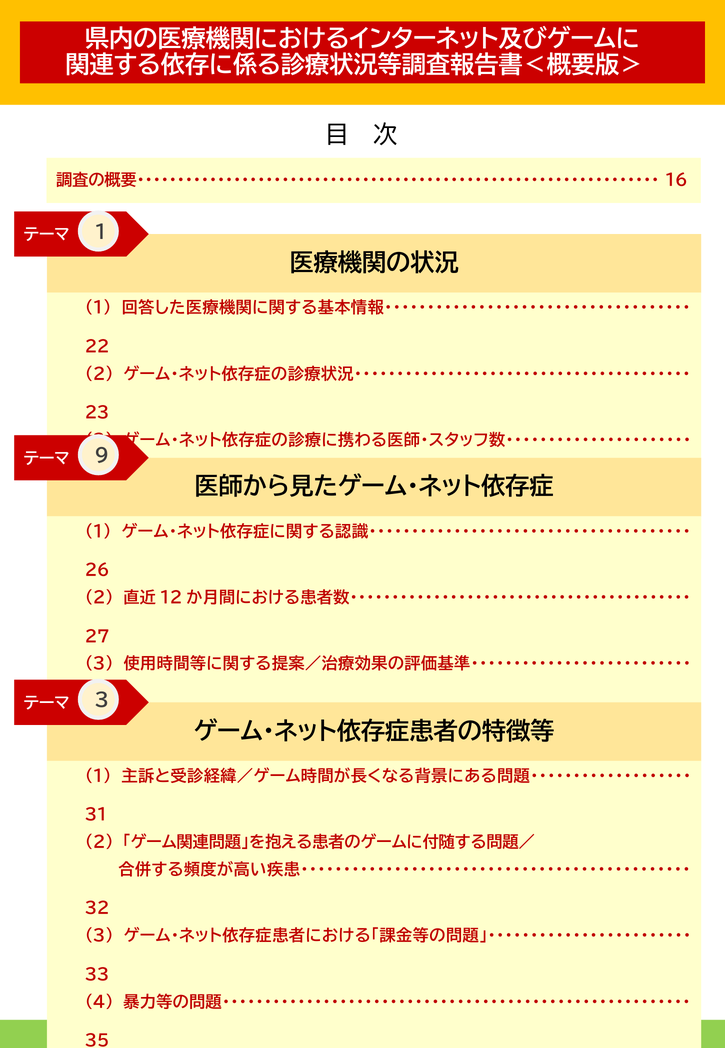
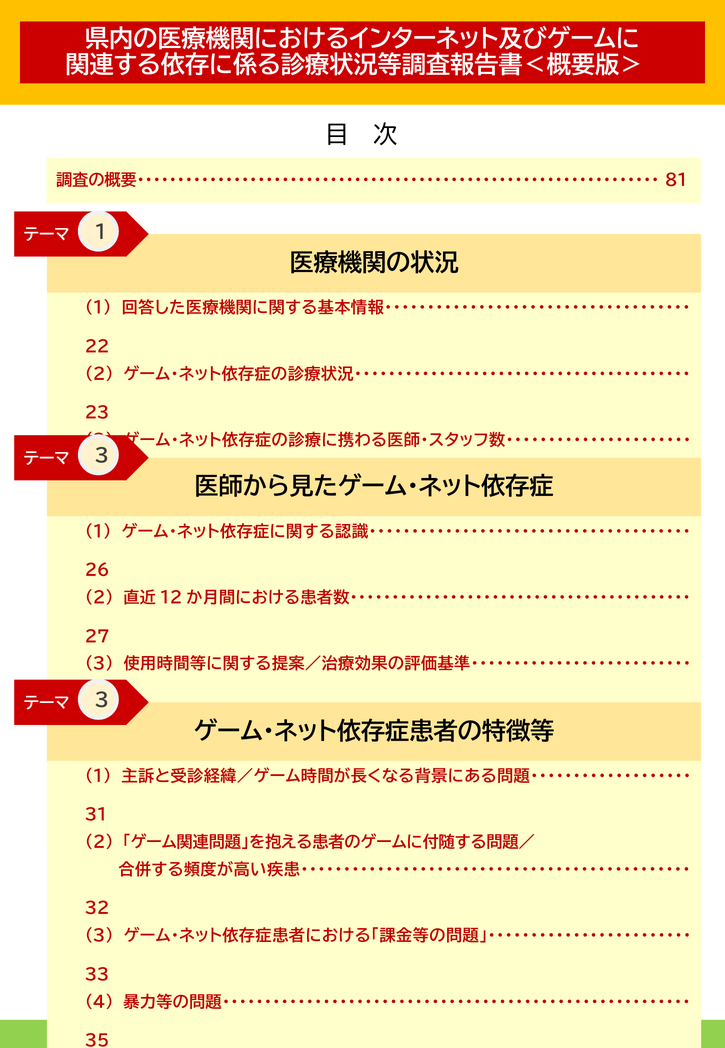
16: 16 -> 81 (676, 180)
9: 9 -> 3 (102, 456)
